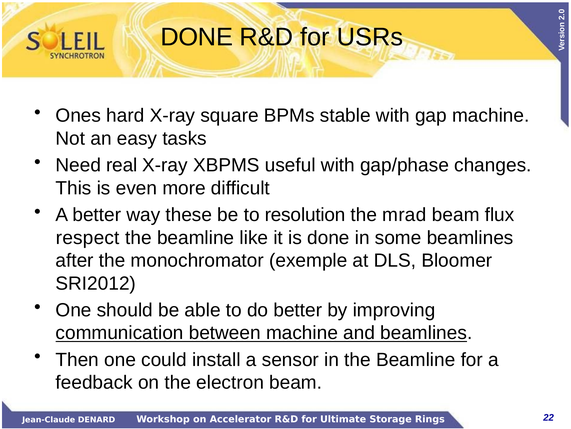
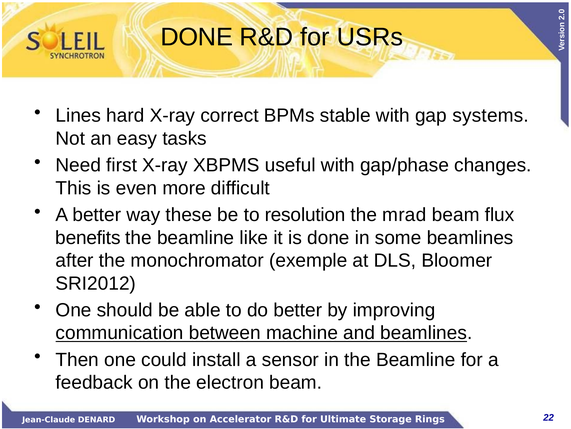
Ones: Ones -> Lines (78, 115)
square: square -> correct (229, 115)
gap machine: machine -> systems (491, 115)
real: real -> first (122, 165)
respect: respect -> benefits (88, 237)
